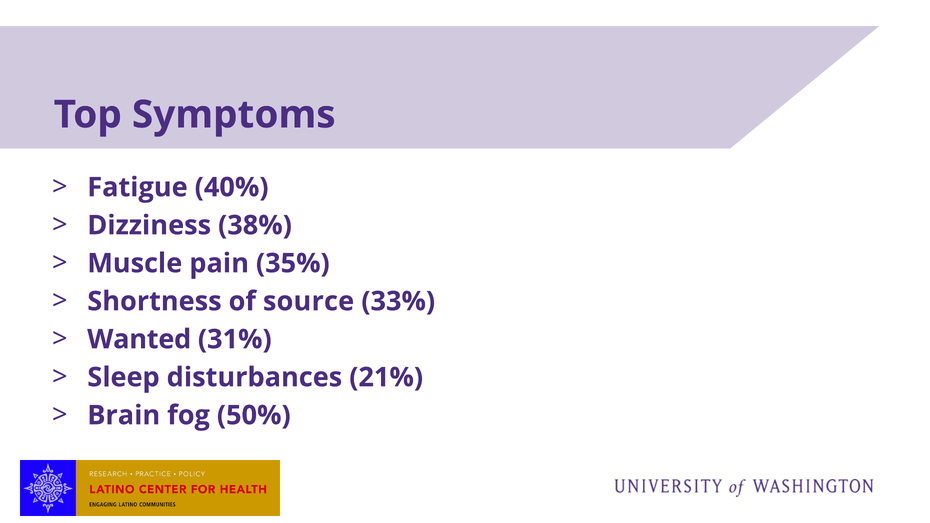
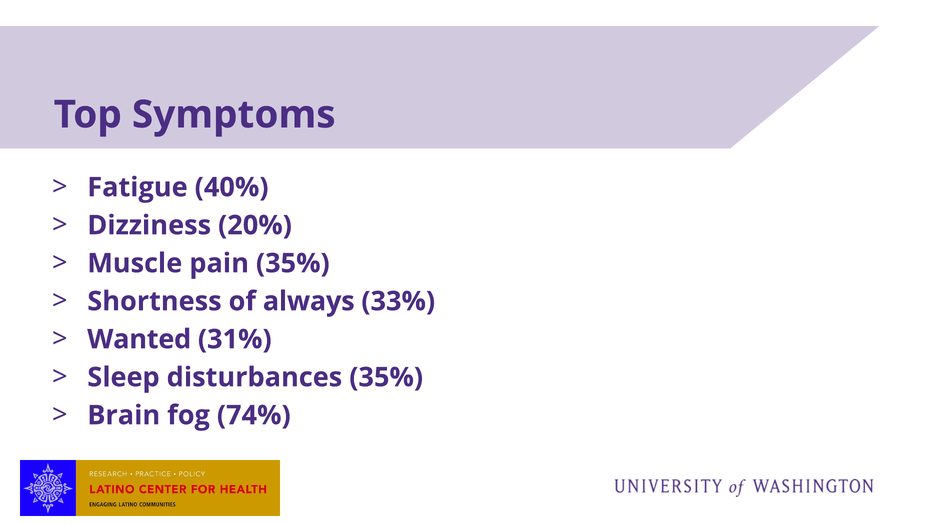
38%: 38% -> 20% (255, 225)
source: source -> always (309, 301)
disturbances 21%: 21% -> 35% (386, 377)
50%: 50% -> 74% (254, 415)
